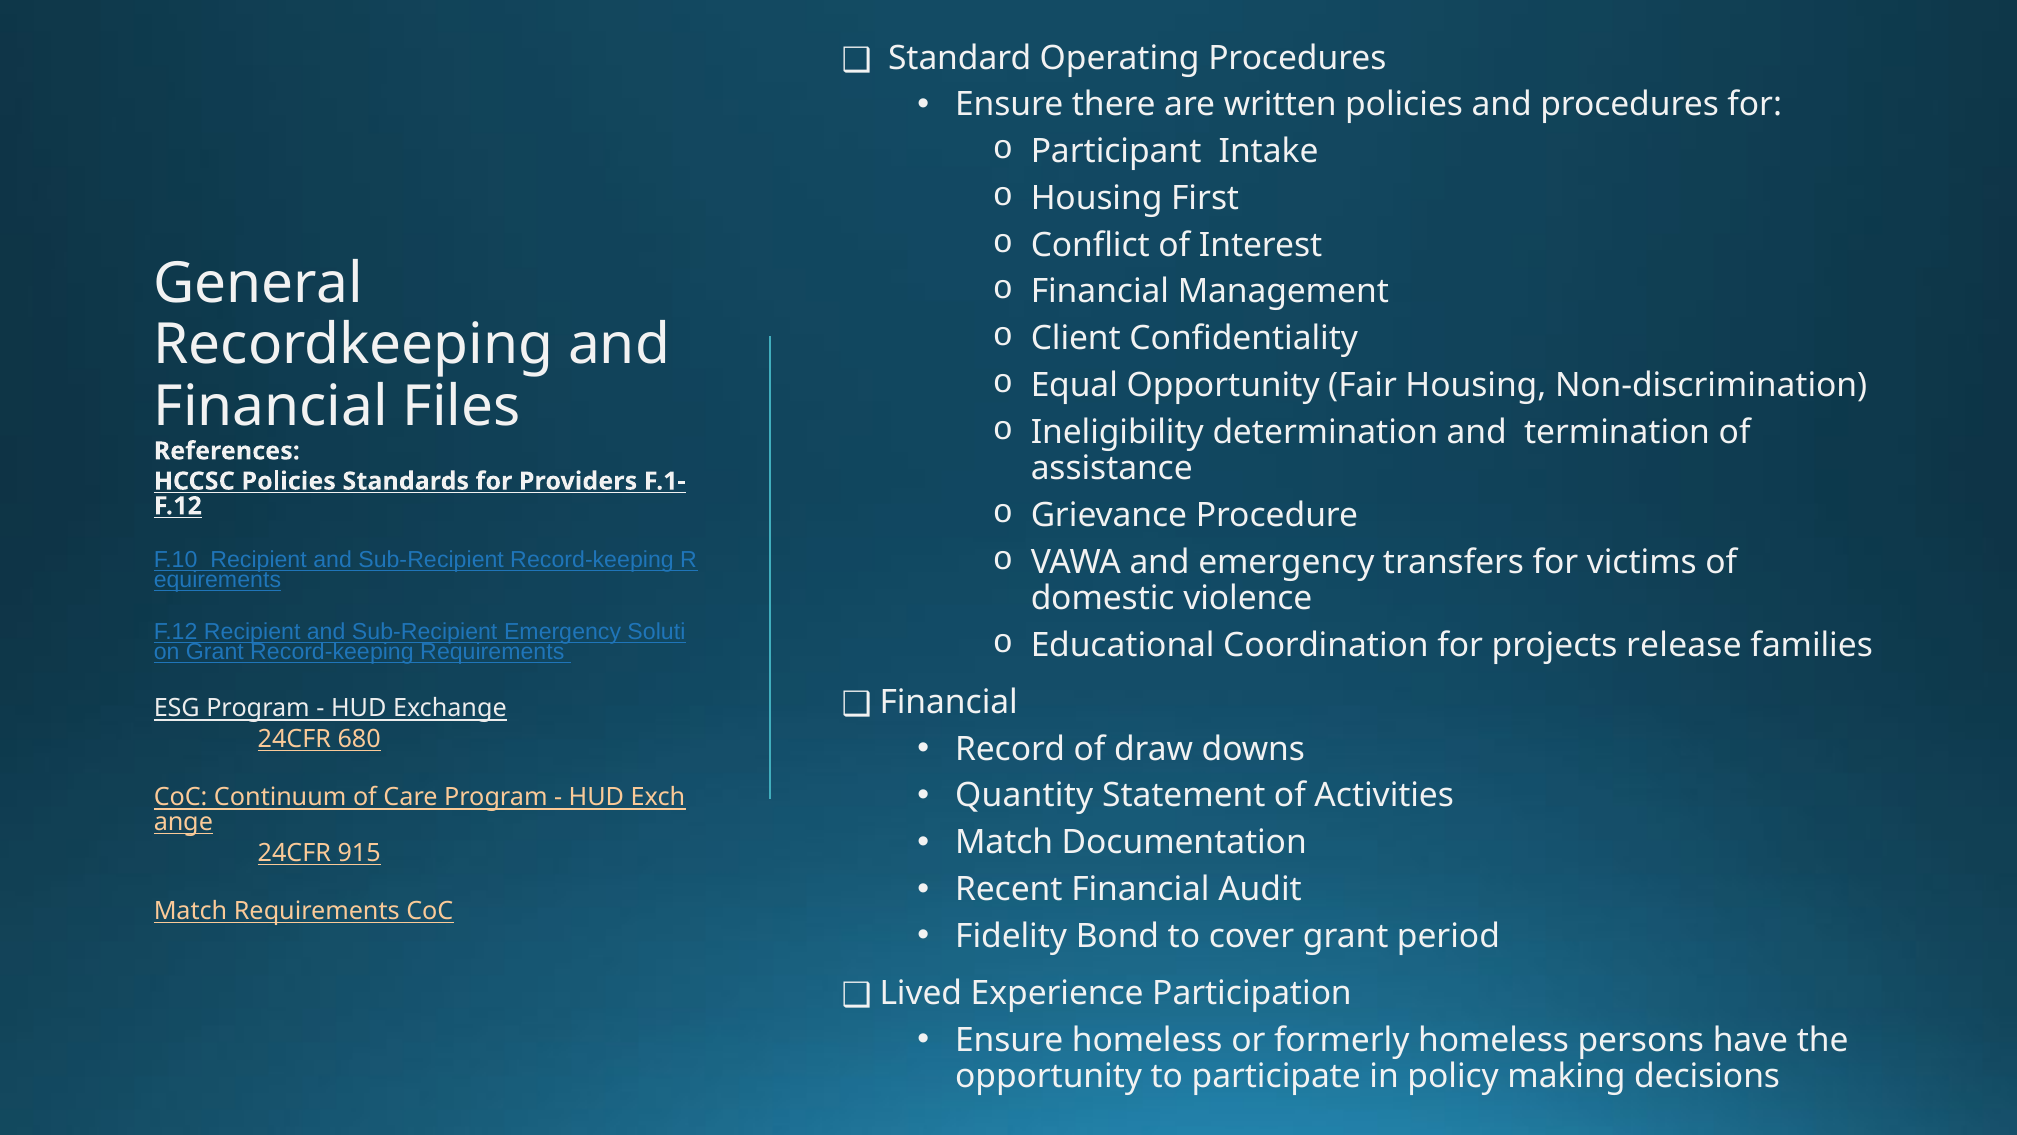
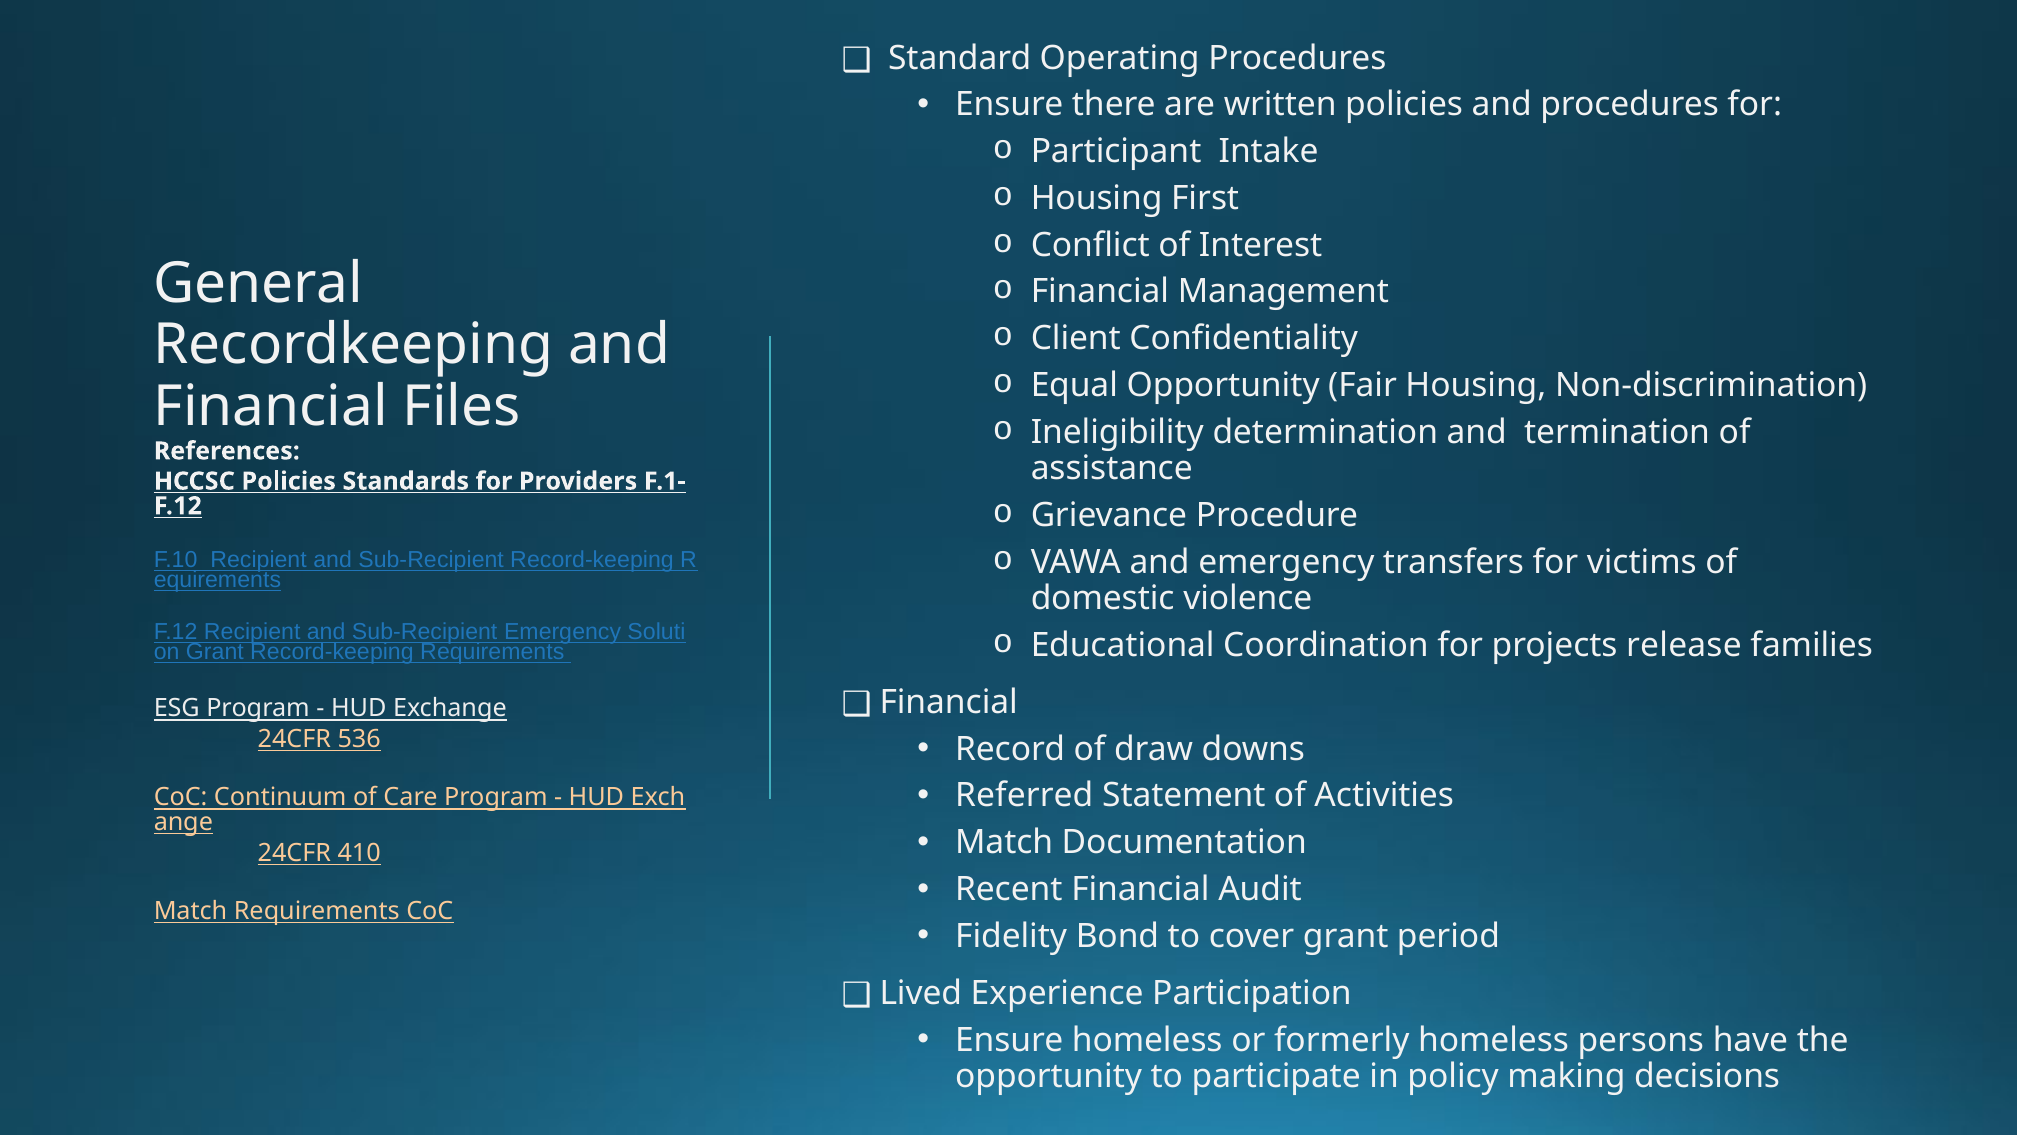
680: 680 -> 536 (359, 739)
Quantity: Quantity -> Referred (1024, 796)
915: 915 -> 410 (359, 853)
